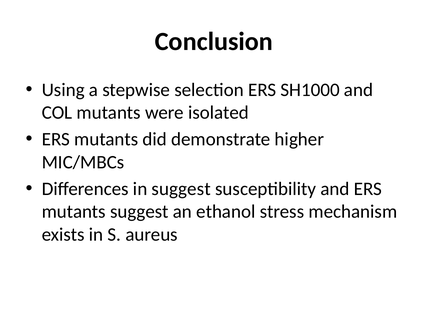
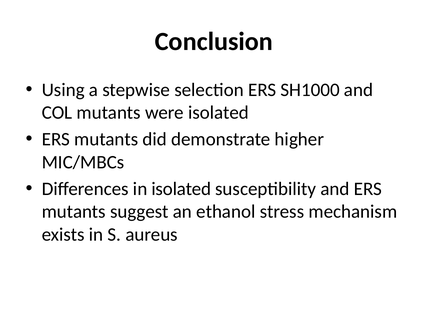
in suggest: suggest -> isolated (181, 189)
